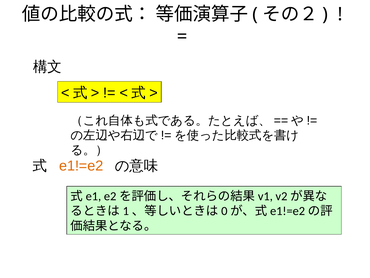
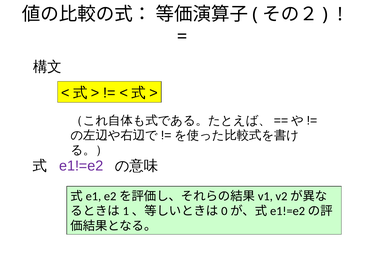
e1!=e2 colour: orange -> purple (81, 166)
